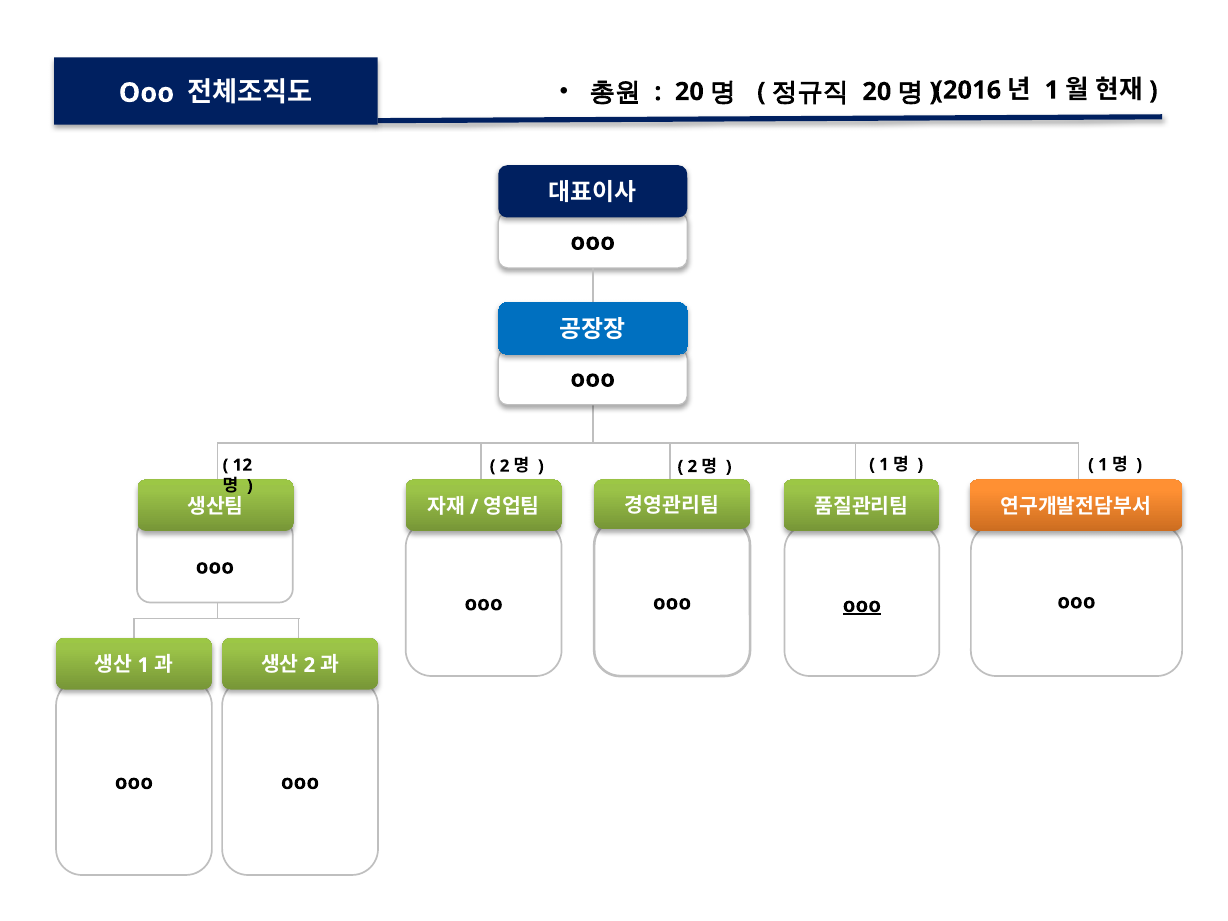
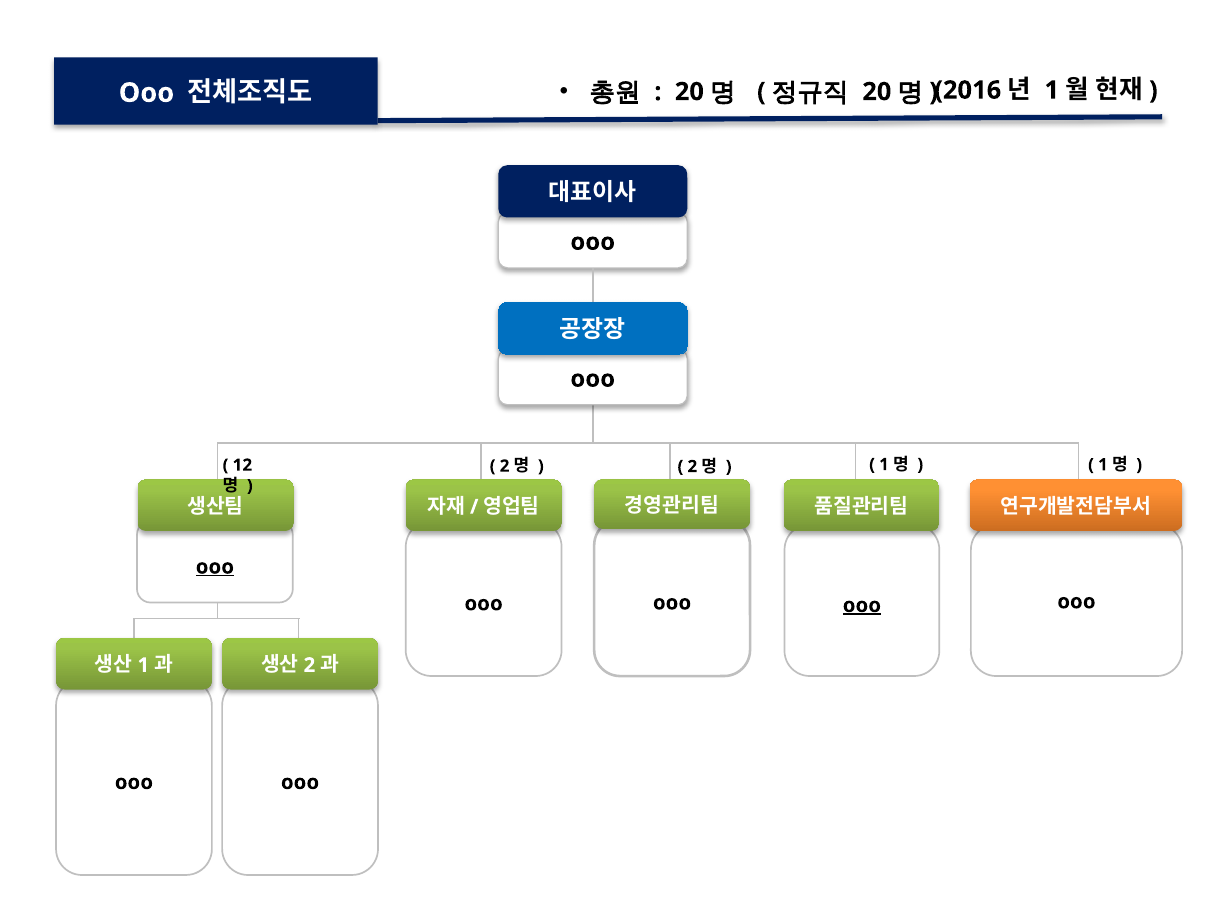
ooo underline: none -> present (215, 567)
